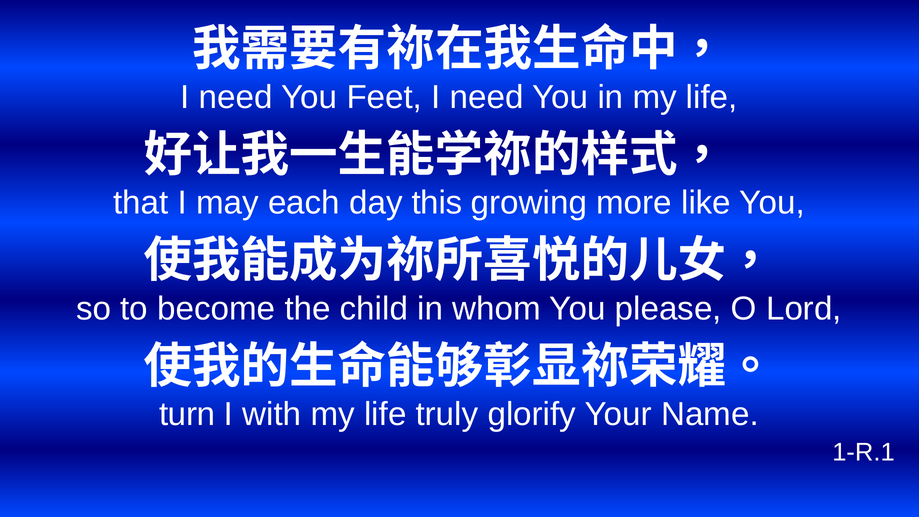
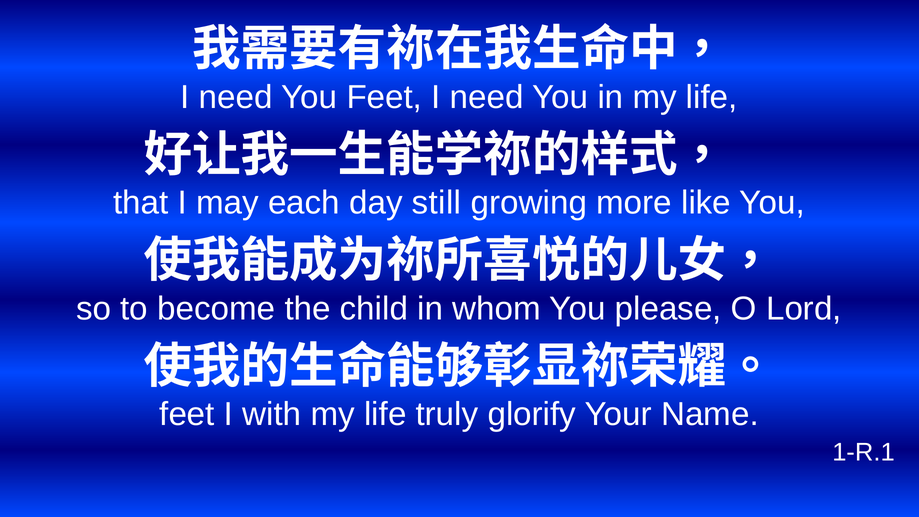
this: this -> still (437, 203)
turn: turn -> feet (187, 414)
